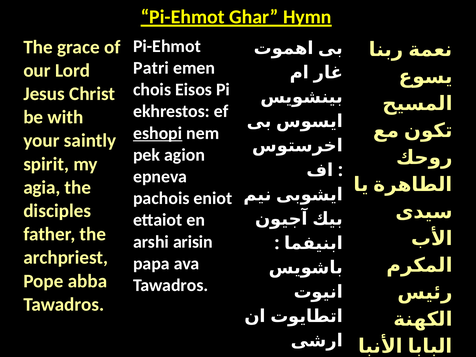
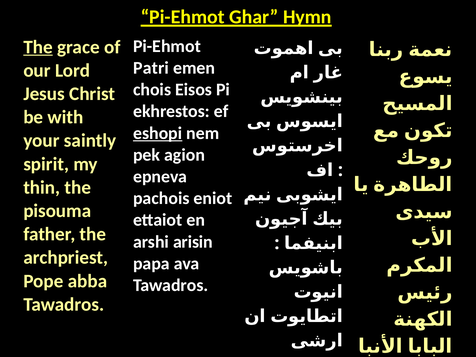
The underline: none -> present (38, 47)
agia: agia -> thin (42, 187)
disciples: disciples -> pisouma (57, 211)
